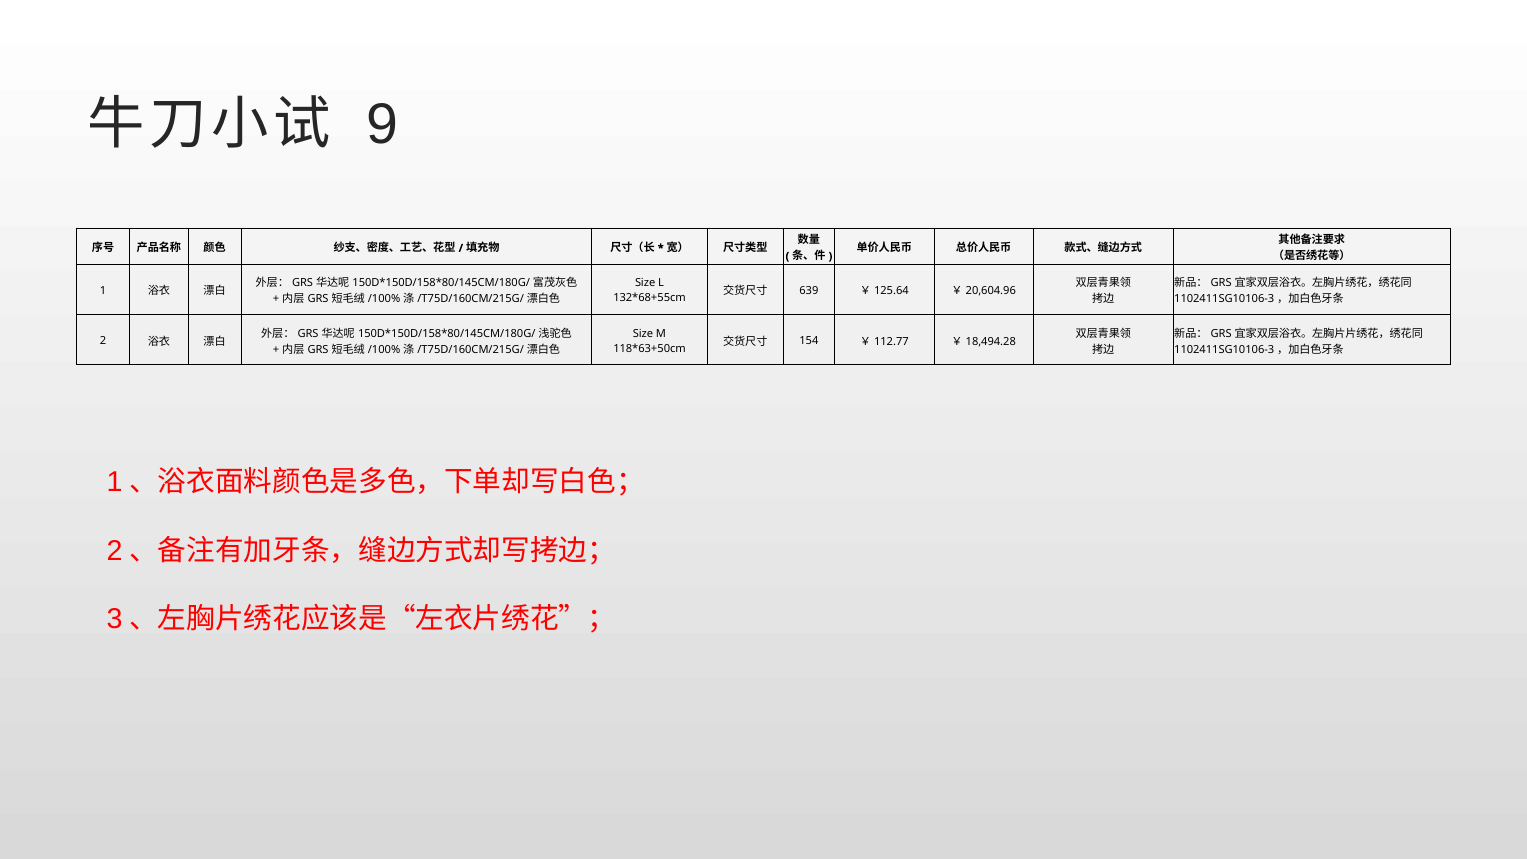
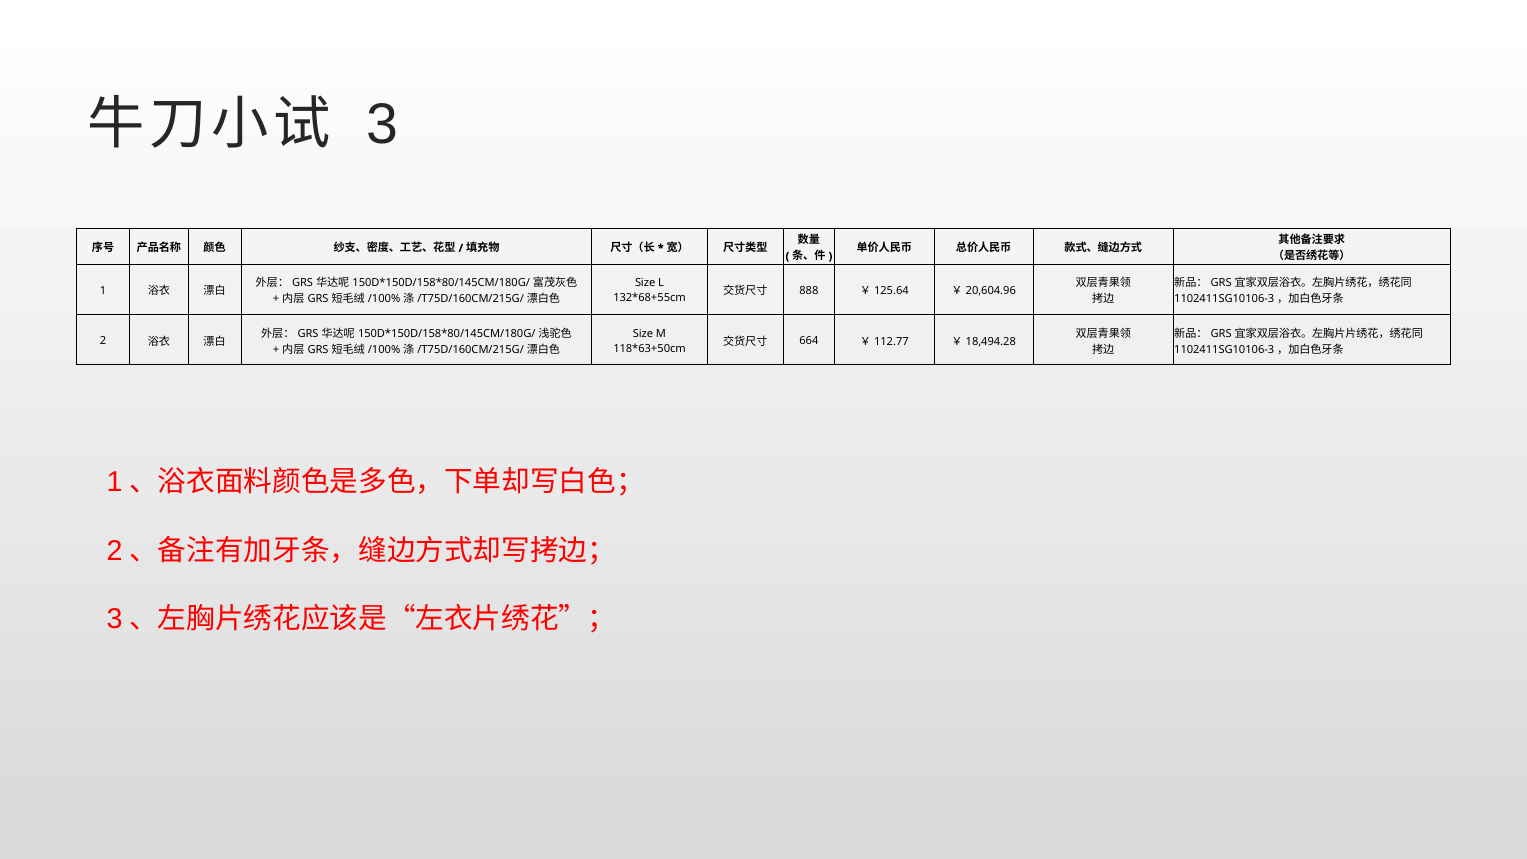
9: 9 -> 3 (383, 124)
639: 639 -> 888 (809, 291)
154: 154 -> 664 (809, 341)
